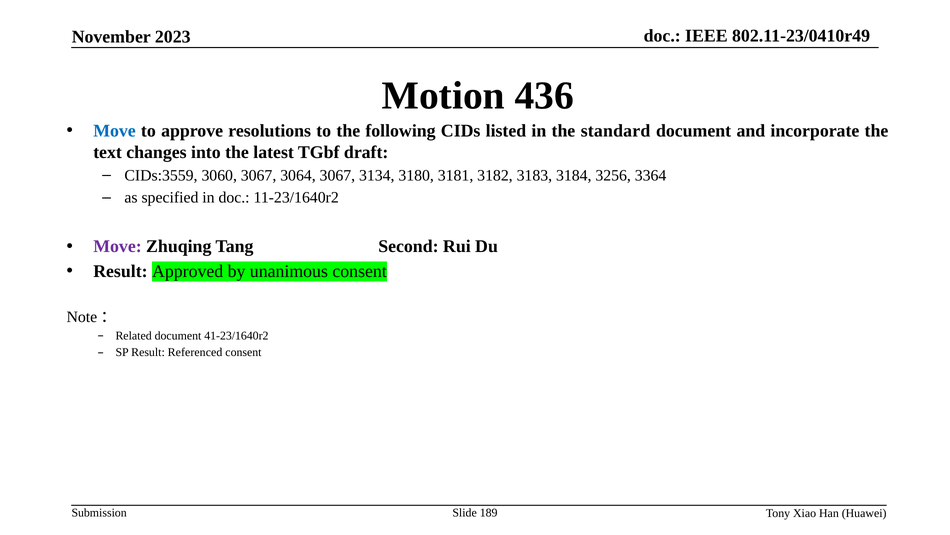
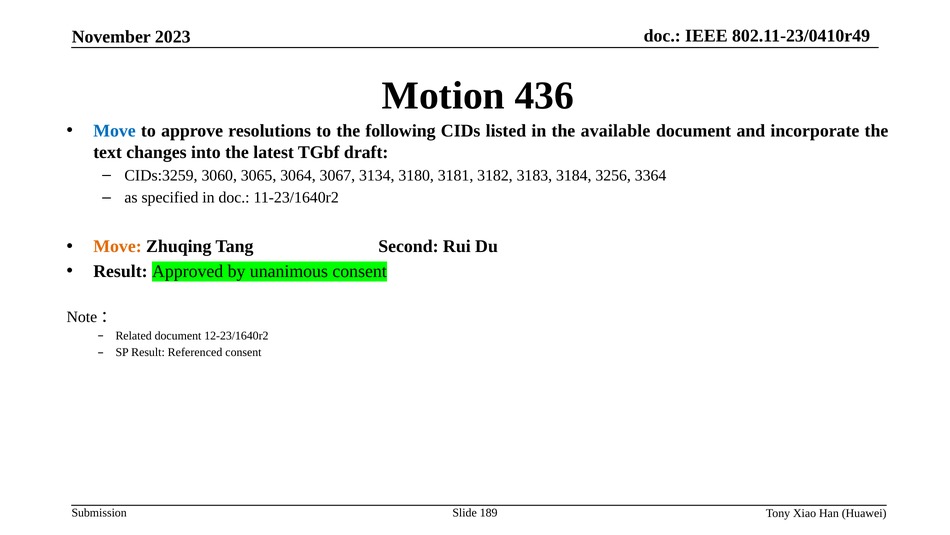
standard: standard -> available (616, 131)
CIDs:3559: CIDs:3559 -> CIDs:3259 (161, 175)
3060 3067: 3067 -> 3065 (259, 175)
Move colour: purple -> orange (118, 246)
41-23/1640r2: 41-23/1640r2 -> 12-23/1640r2 (236, 335)
